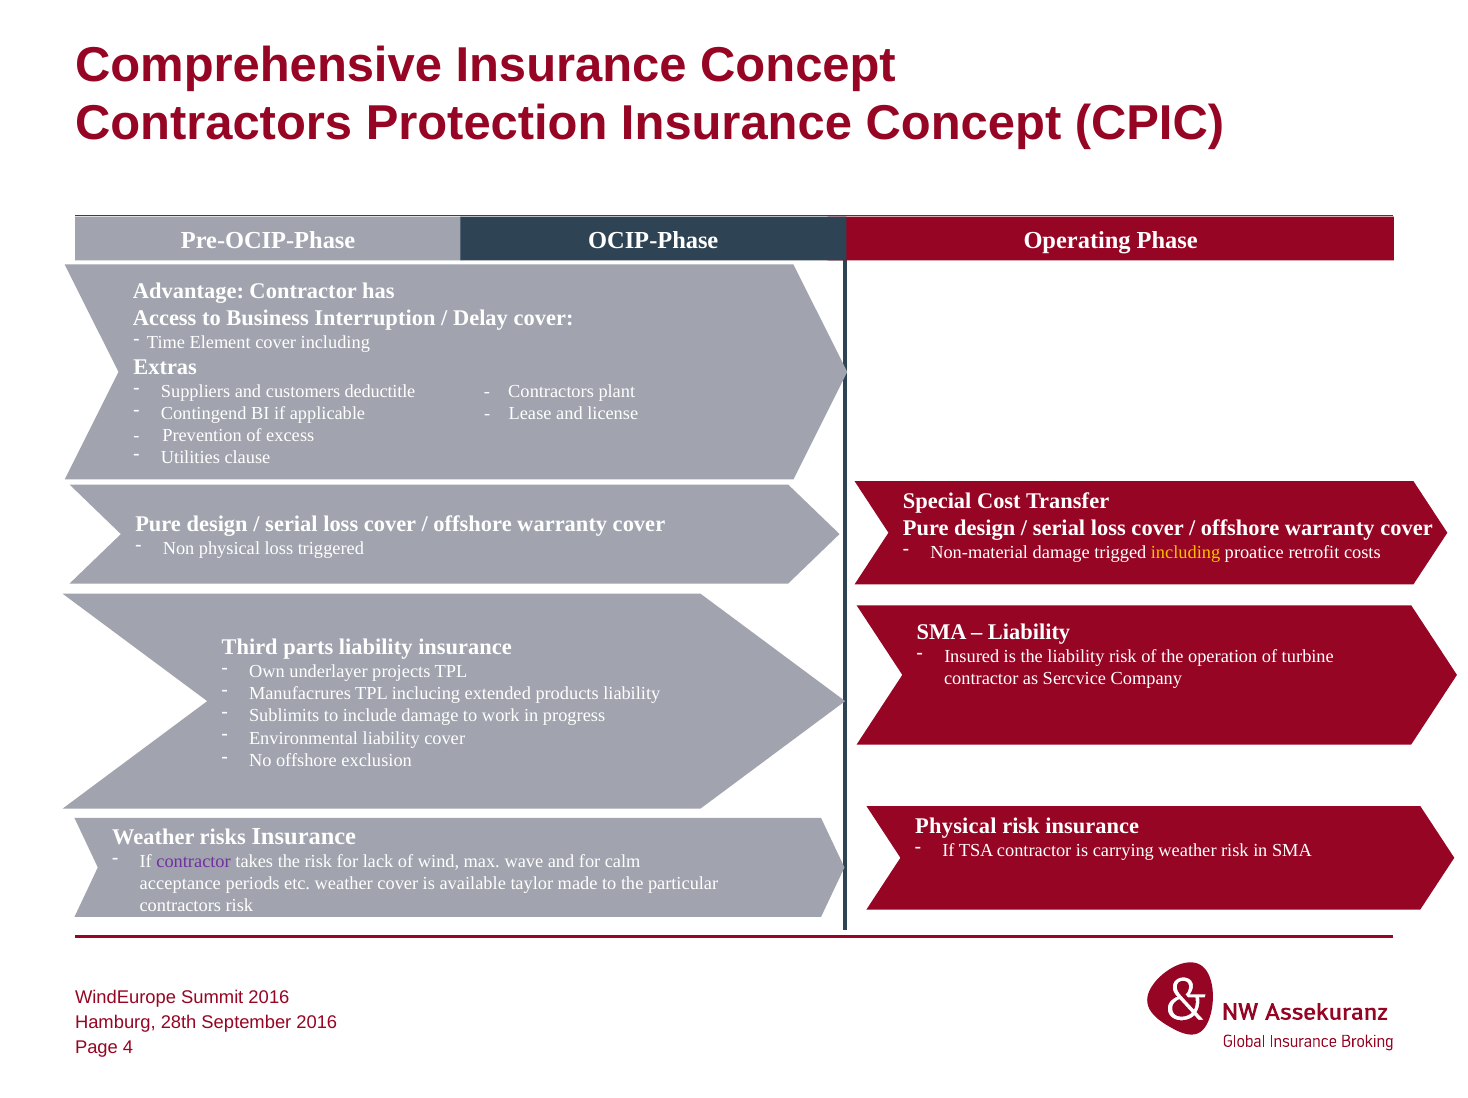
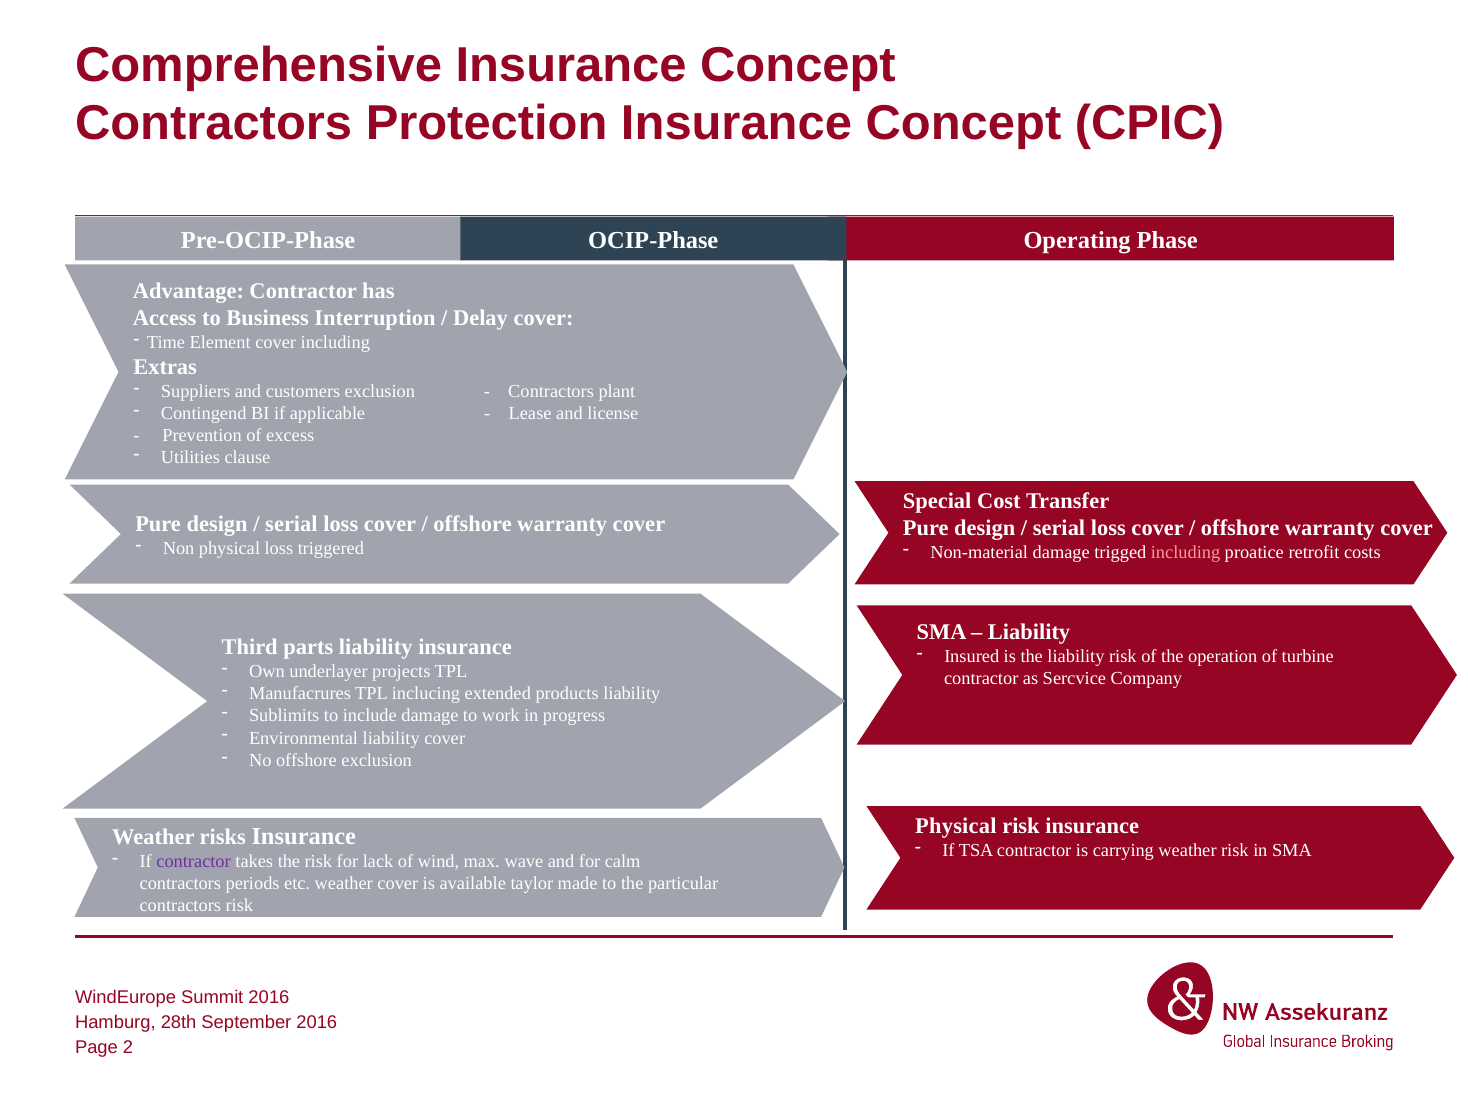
customers deductitle: deductitle -> exclusion (380, 392)
including colour: yellow -> pink (1186, 552)
acceptance: acceptance -> contractors (180, 884)
4: 4 -> 2 (128, 1047)
